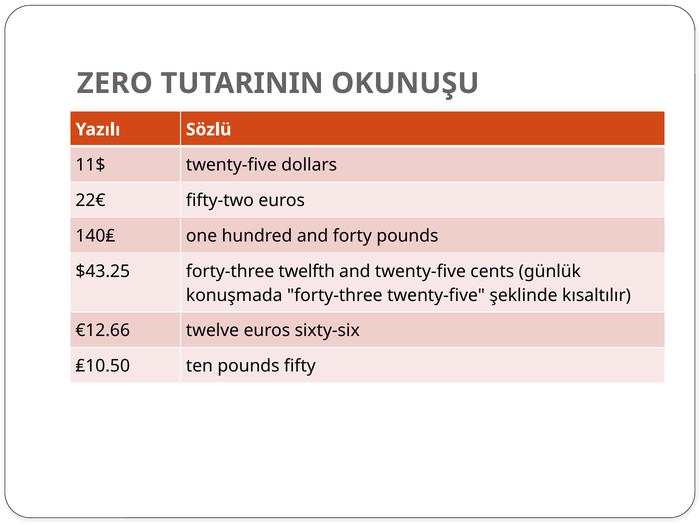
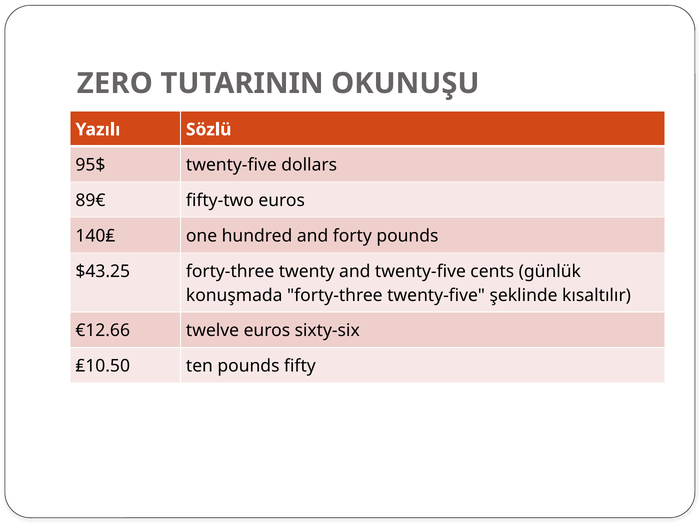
11$: 11$ -> 95$ (90, 165)
22€: 22€ -> 89€ (90, 200)
twelfth: twelfth -> twenty (307, 271)
